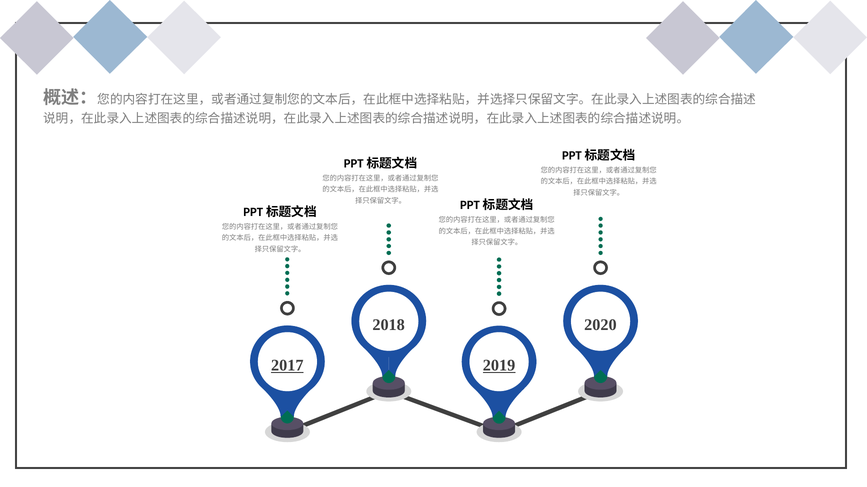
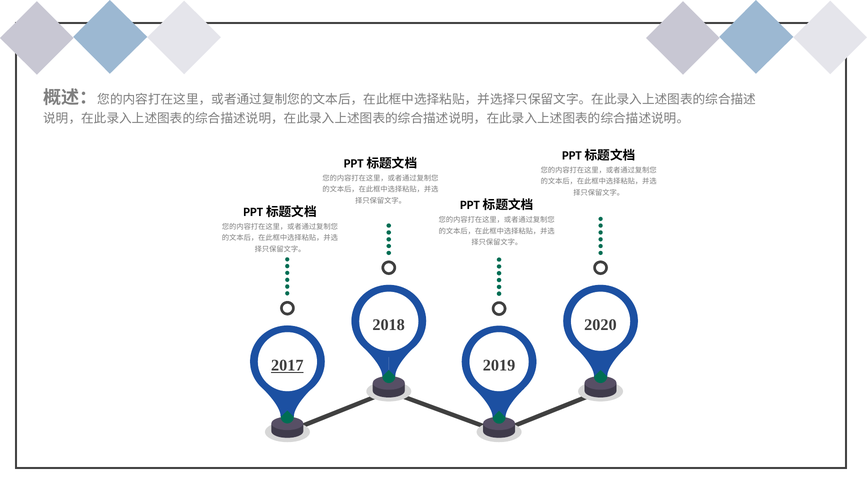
2019 underline: present -> none (499, 366)
